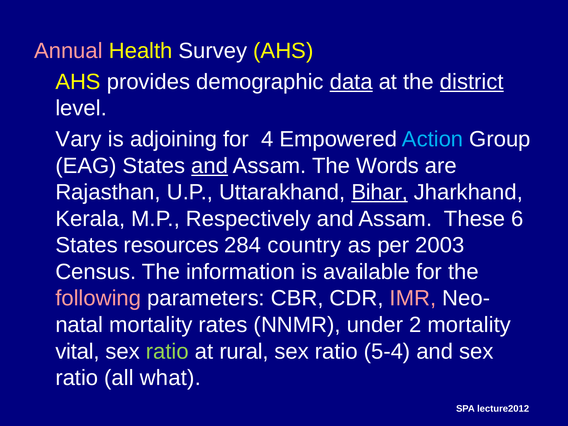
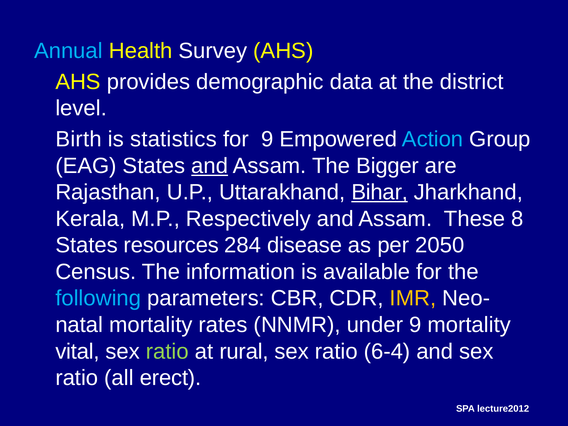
Annual colour: pink -> light blue (68, 51)
data underline: present -> none (351, 82)
district underline: present -> none (472, 82)
Vary: Vary -> Birth (79, 139)
adjoining: adjoining -> statistics (173, 139)
for 4: 4 -> 9 (267, 139)
Words: Words -> Bigger (388, 166)
6: 6 -> 8 (517, 219)
country: country -> disease (305, 245)
2003: 2003 -> 2050 (440, 245)
following colour: pink -> light blue (98, 298)
IMR colour: pink -> yellow (413, 298)
under 2: 2 -> 9 (415, 325)
5-4: 5-4 -> 6-4 (387, 351)
what: what -> erect (171, 378)
